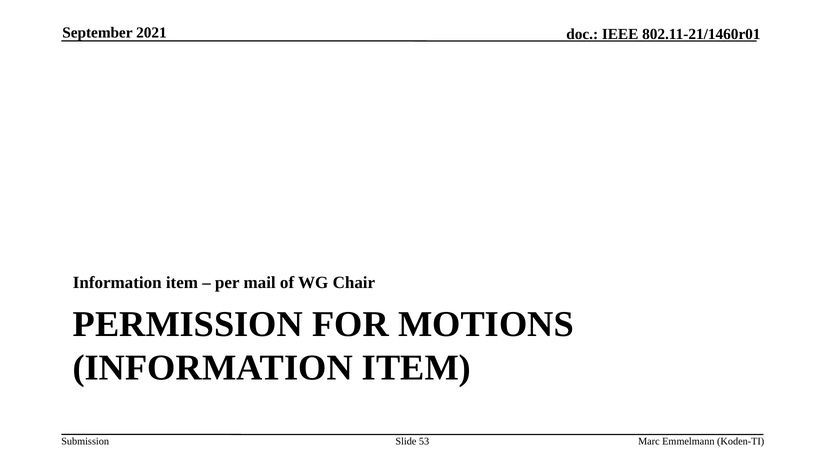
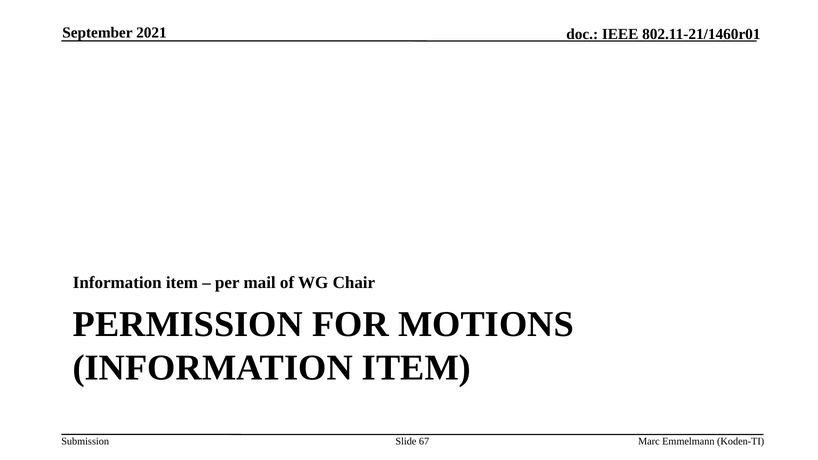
53: 53 -> 67 (424, 441)
